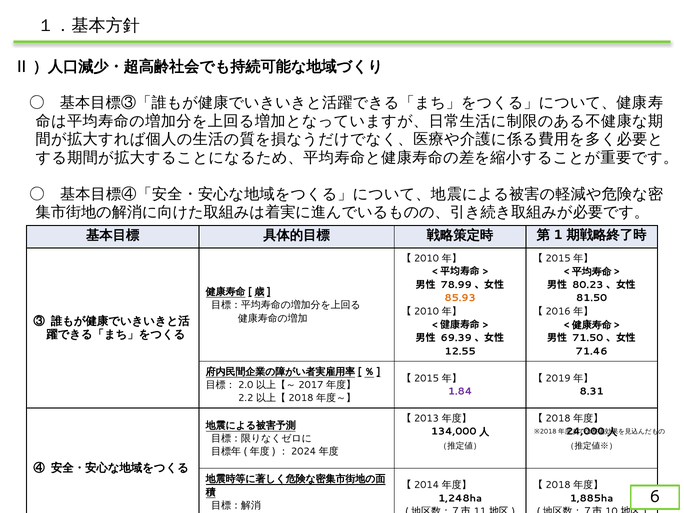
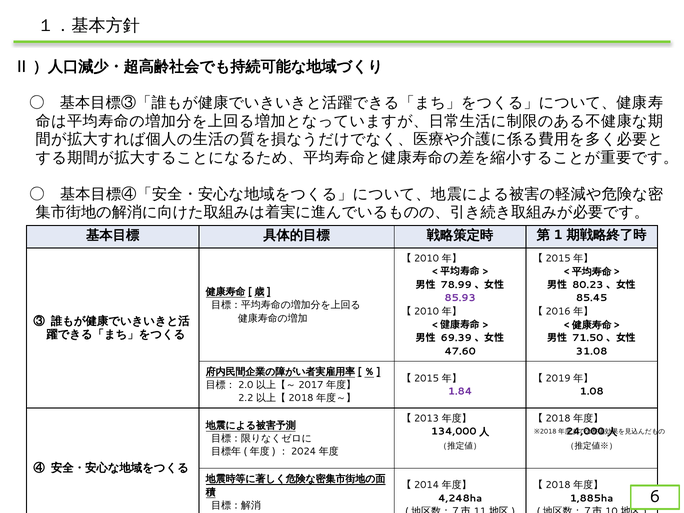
85.93 colour: orange -> purple (460, 298)
81.50: 81.50 -> 85.45 (592, 298)
12.55: 12.55 -> 47.60 (460, 351)
71.46: 71.46 -> 31.08 (592, 351)
8.31: 8.31 -> 1.08 (592, 392)
1,248ha: 1,248ha -> 4,248ha (460, 498)
